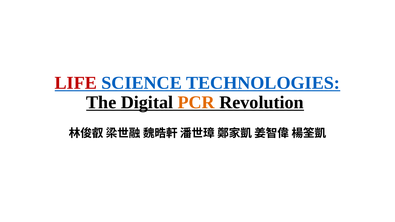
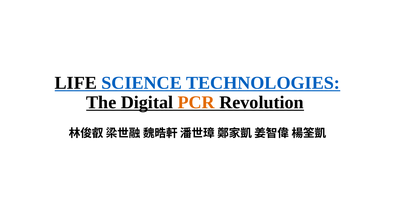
LIFE colour: red -> black (76, 83)
